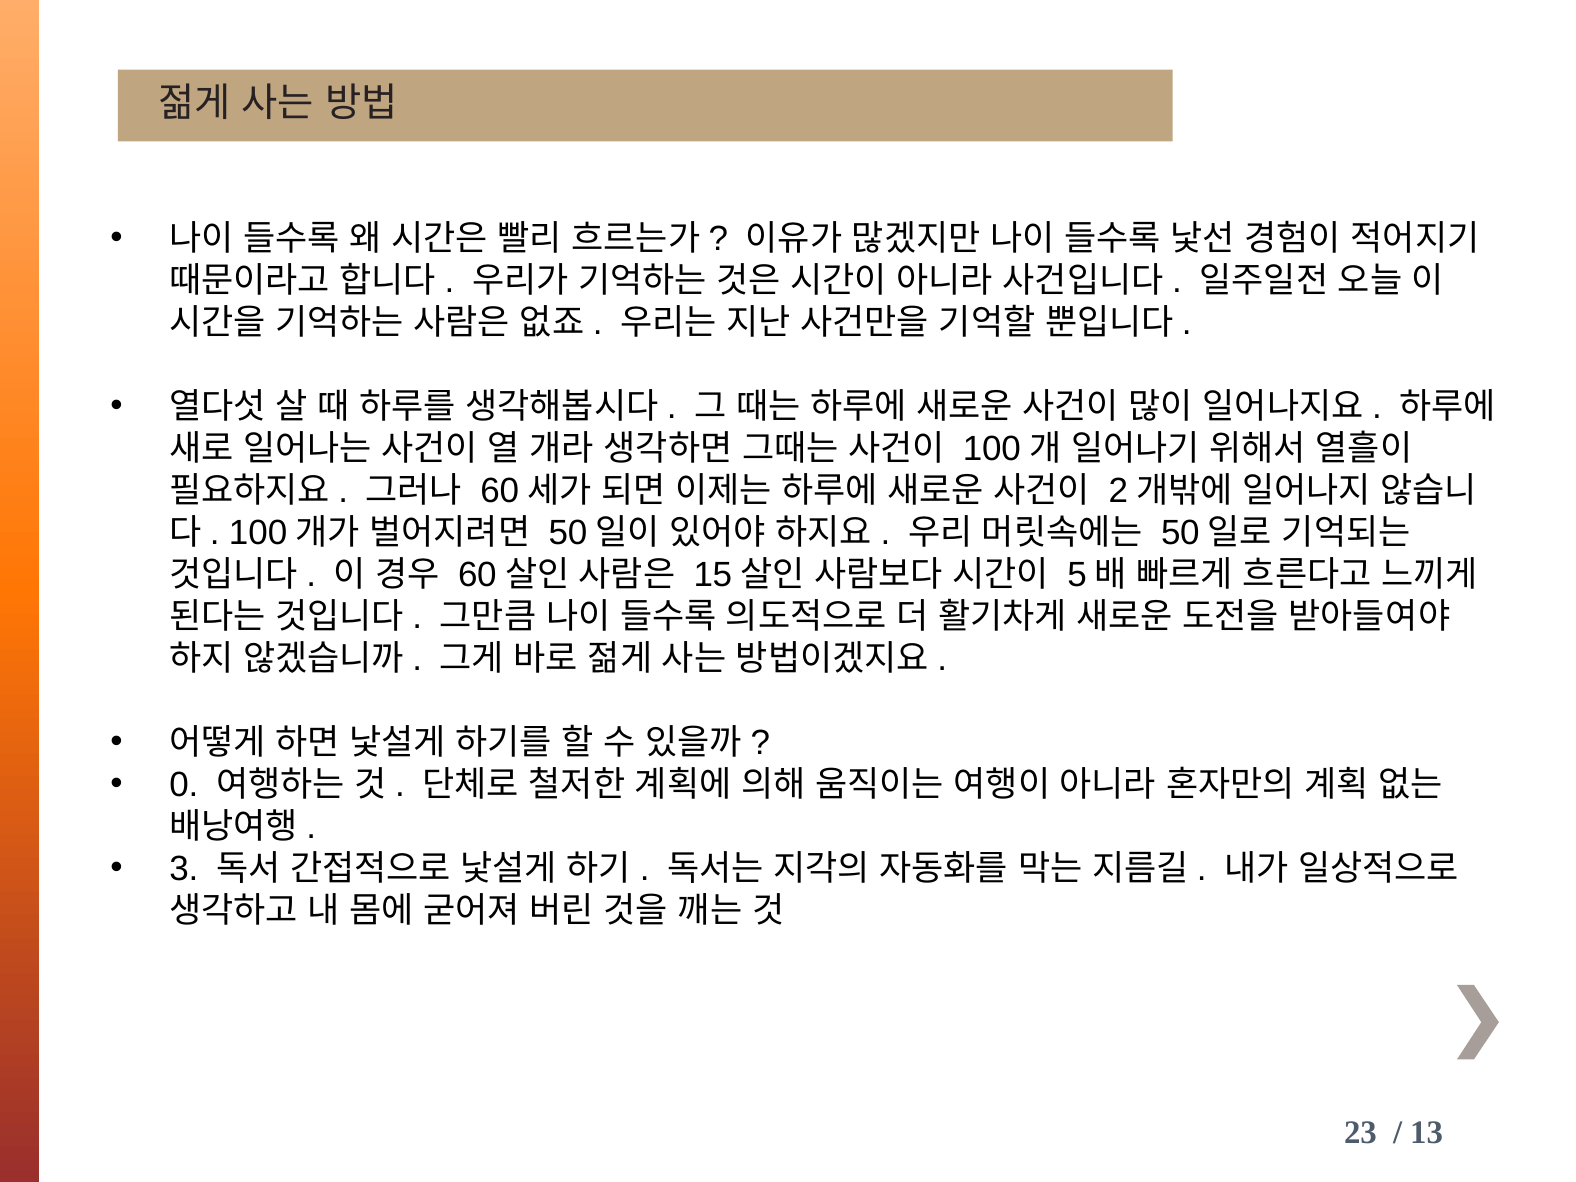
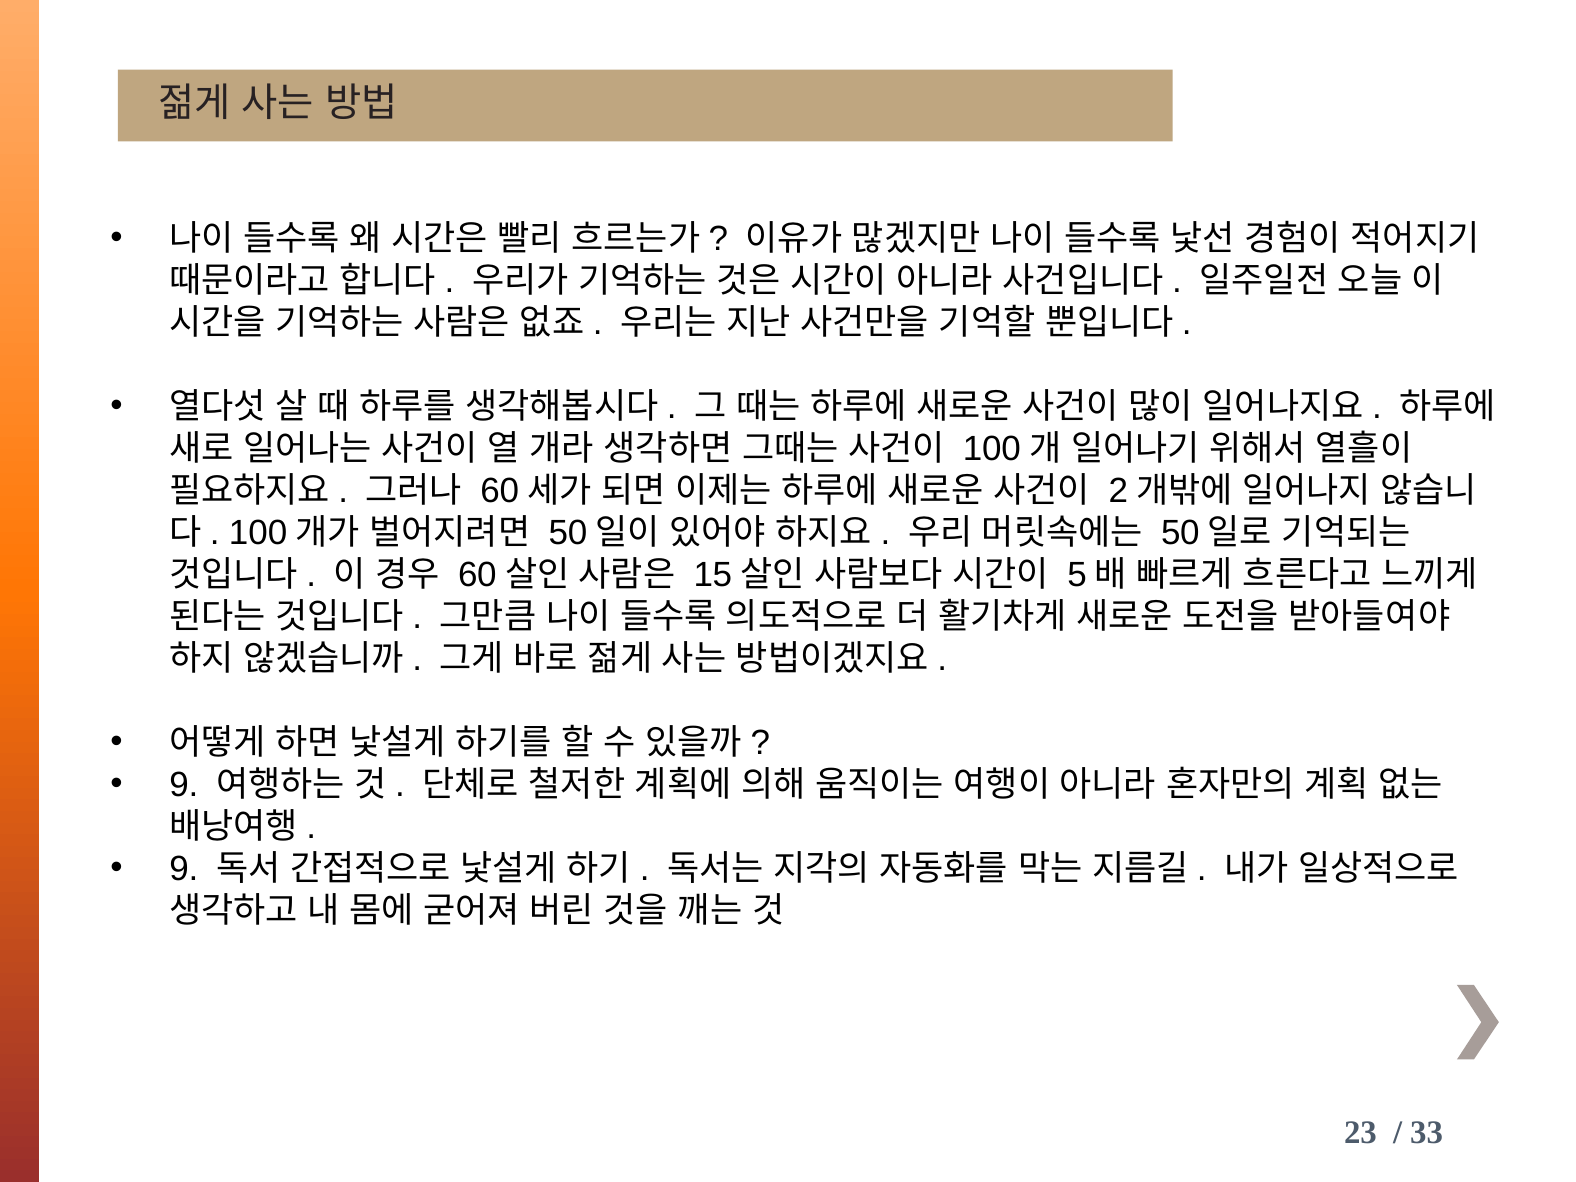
0: 0 -> 9 (184, 785)
3: 3 -> 9 (184, 869)
13: 13 -> 33 (1427, 1133)
